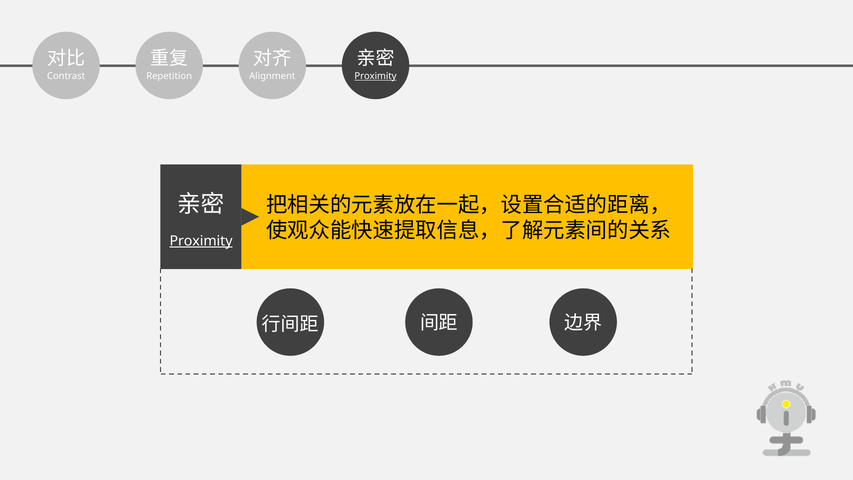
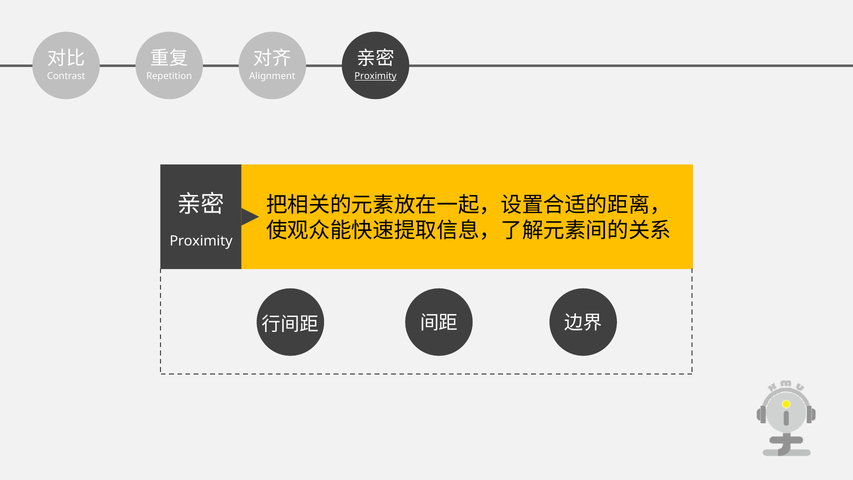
Proximity underline: present -> none (201, 241)
